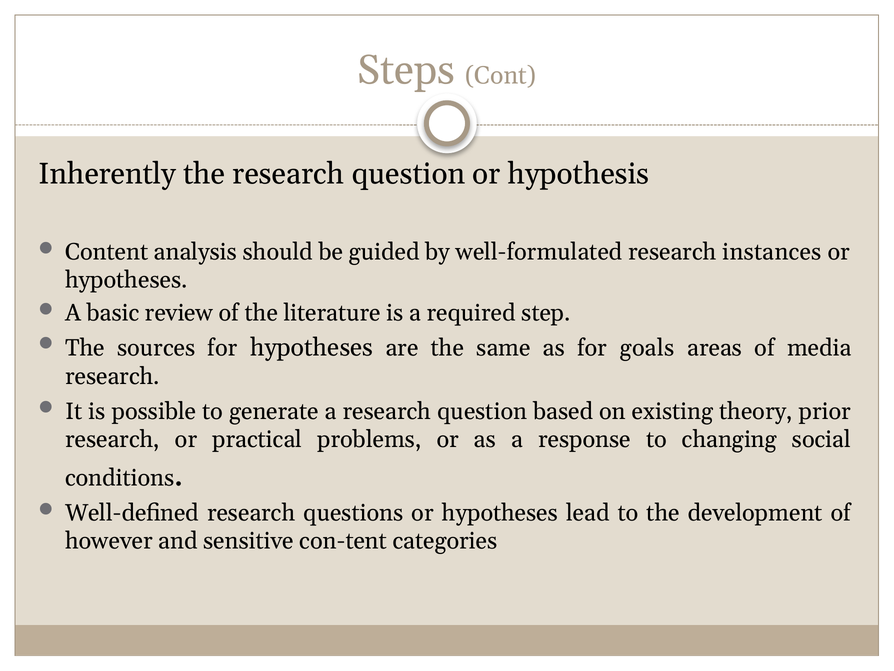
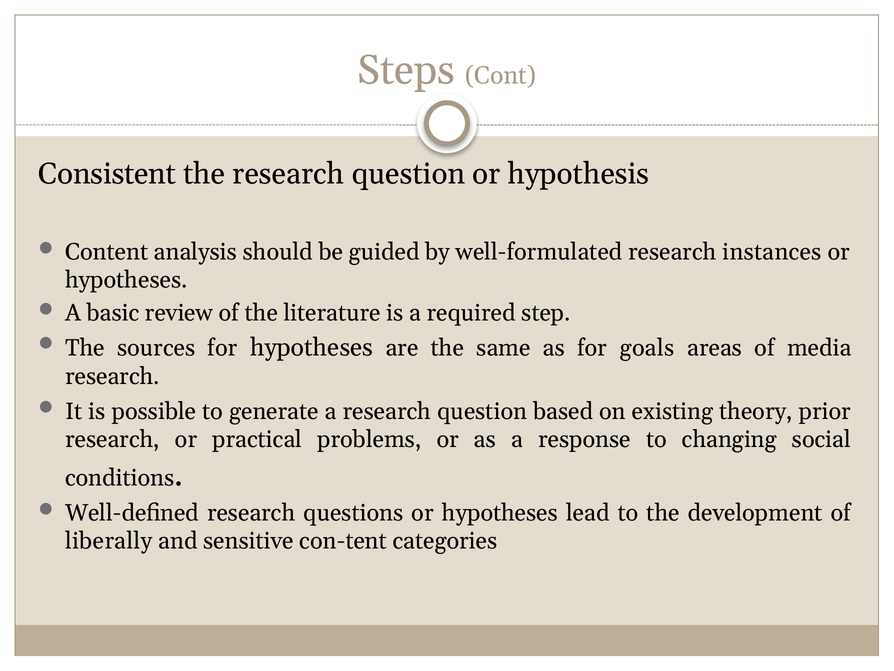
Inherently: Inherently -> Consistent (107, 174)
however: however -> liberally (109, 541)
